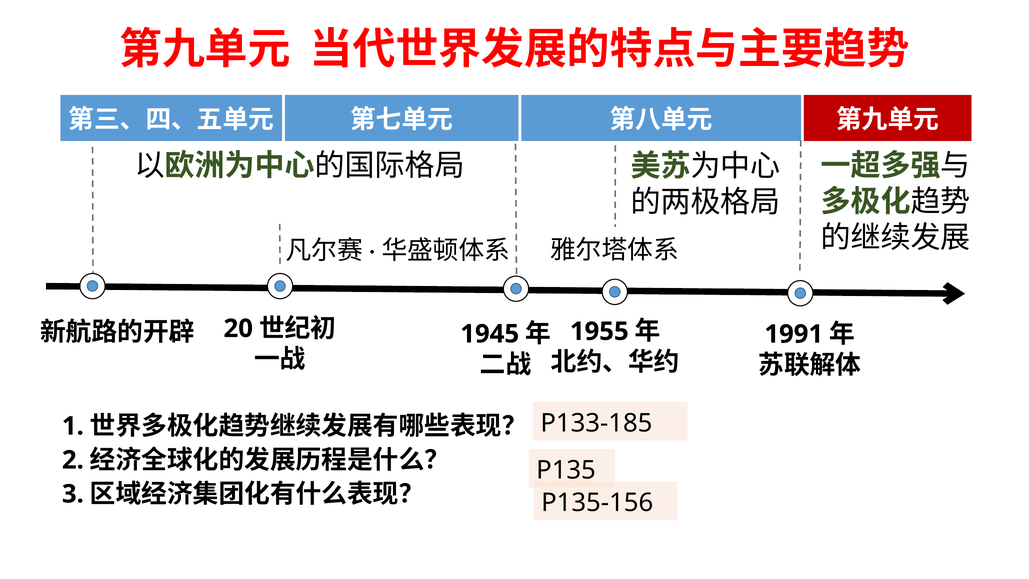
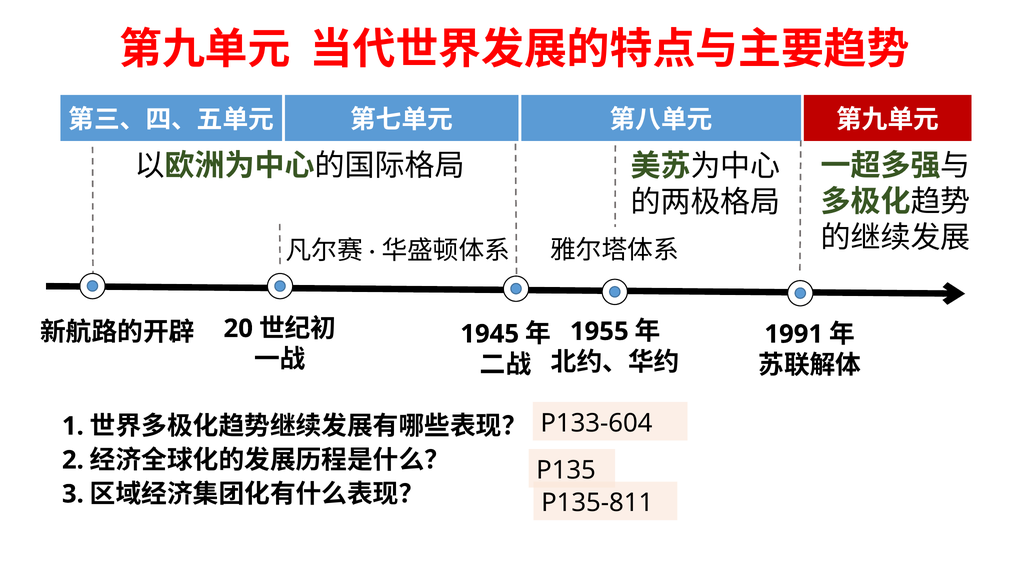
P133-185: P133-185 -> P133-604 (596, 423)
P135-156: P135-156 -> P135-811 (597, 503)
